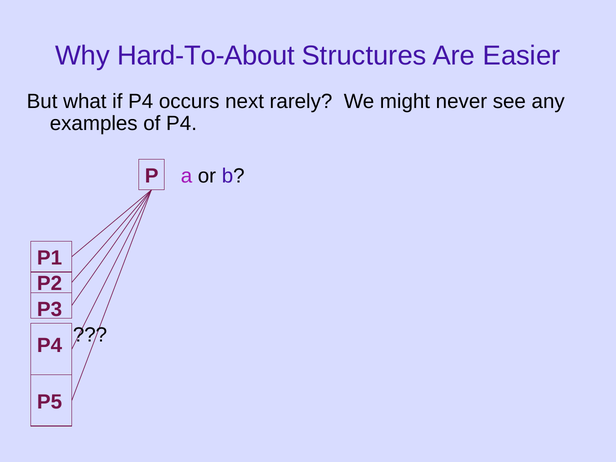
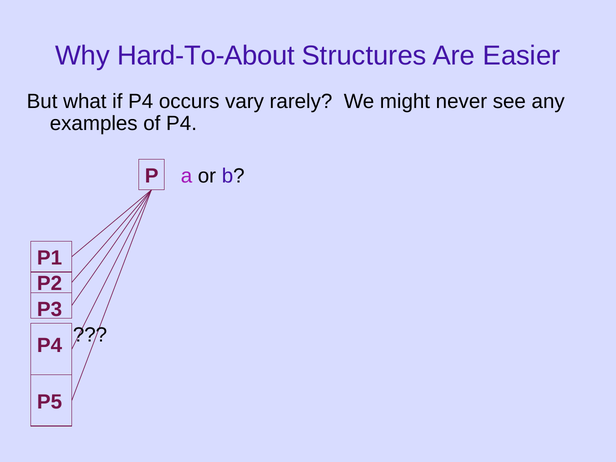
next: next -> vary (245, 101)
